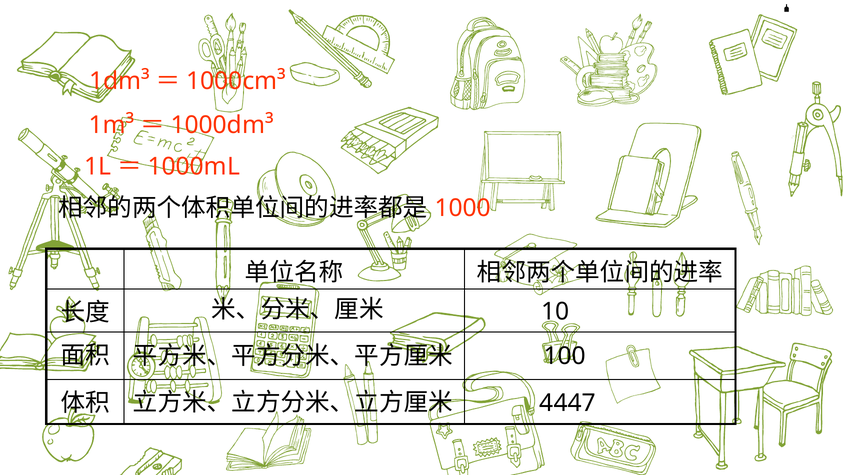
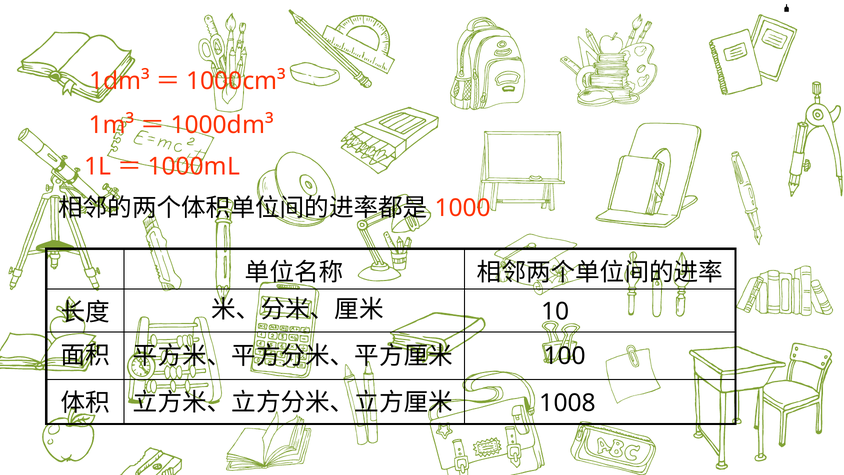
4447: 4447 -> 1008 (568, 403)
